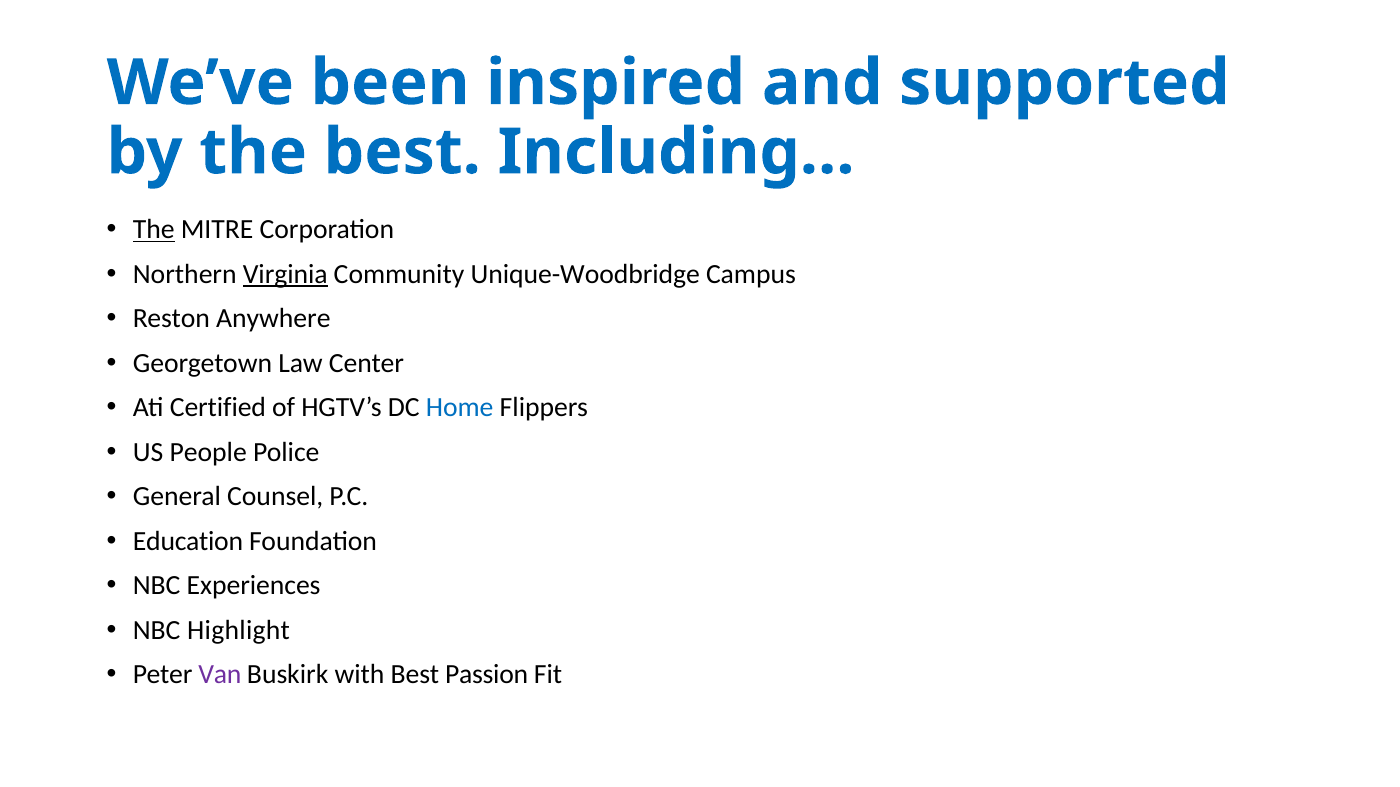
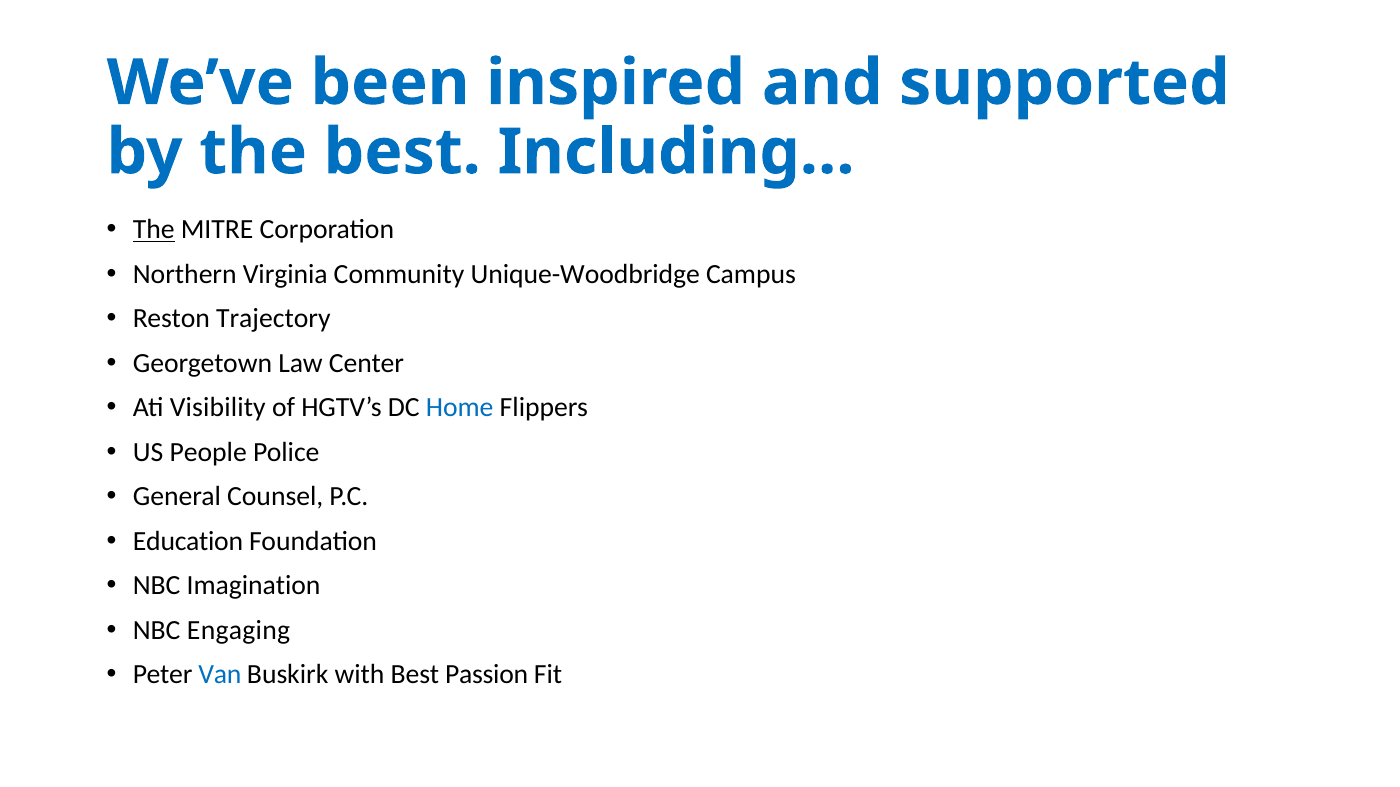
Virginia underline: present -> none (285, 274)
Anywhere: Anywhere -> Trajectory (273, 319)
Certified: Certified -> Visibility (218, 408)
Experiences: Experiences -> Imagination (254, 586)
Highlight: Highlight -> Engaging (239, 630)
Van colour: purple -> blue (220, 675)
